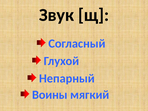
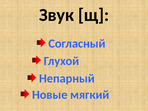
Воины: Воины -> Новые (50, 95)
